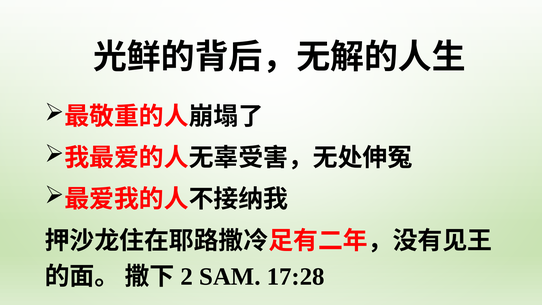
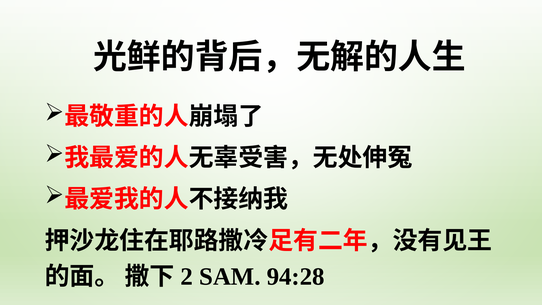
17:28: 17:28 -> 94:28 (296, 276)
